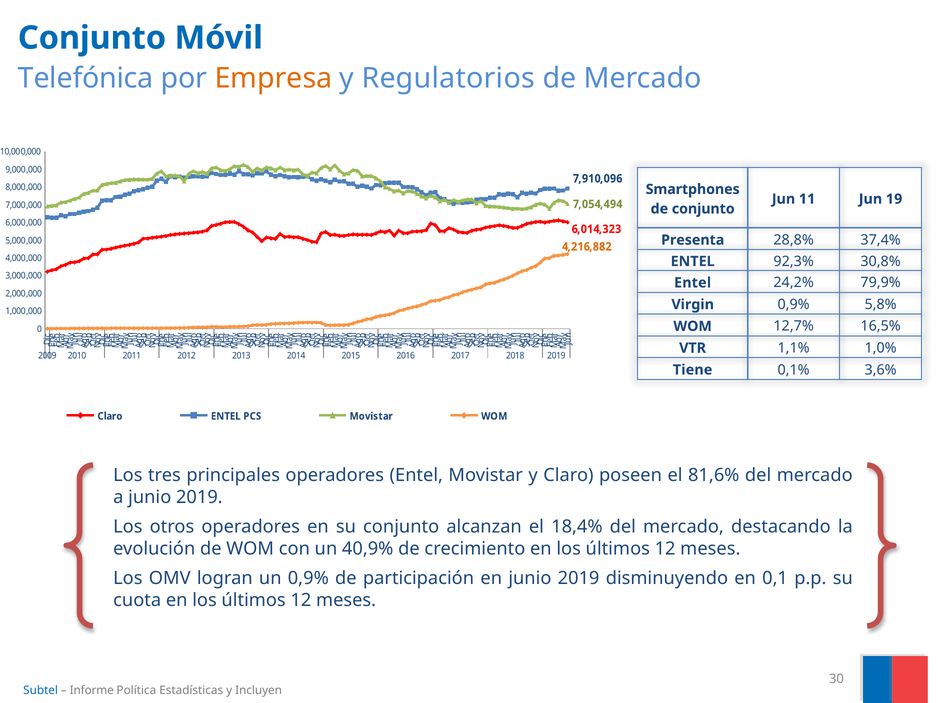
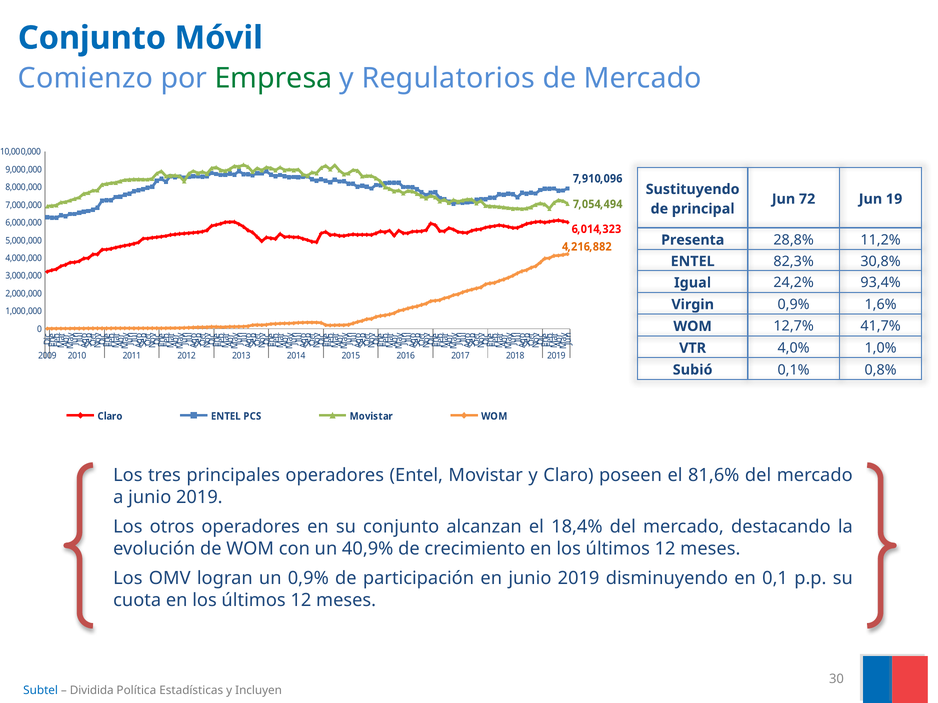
Telefónica: Telefónica -> Comienzo (85, 78)
Empresa colour: orange -> green (273, 78)
Smartphones: Smartphones -> Sustituyendo (693, 189)
11: 11 -> 72 (807, 199)
de conjunto: conjunto -> principal (703, 209)
37,4%: 37,4% -> 11,2% (881, 240)
92,3%: 92,3% -> 82,3% (794, 262)
Entel: Entel -> Igual (693, 283)
79,9%: 79,9% -> 93,4% (881, 283)
5,8%: 5,8% -> 1,6% (881, 305)
16,5%: 16,5% -> 41,7% (881, 326)
1,1%: 1,1% -> 4,0% (794, 348)
Tiene: Tiene -> Subió (693, 370)
3,6%: 3,6% -> 0,8% (881, 370)
Informe: Informe -> Dividida (92, 691)
